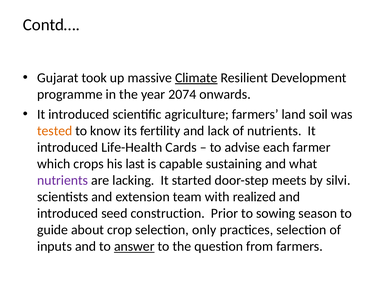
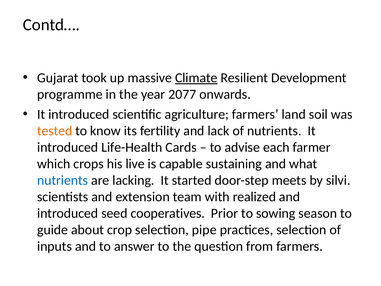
2074: 2074 -> 2077 (182, 94)
last: last -> live (135, 164)
nutrients colour: purple -> blue (63, 180)
construction: construction -> cooperatives (168, 213)
only: only -> pipe (204, 230)
answer underline: present -> none (134, 246)
